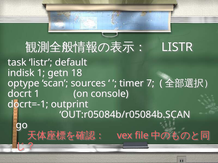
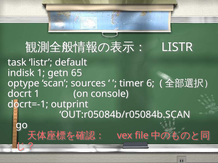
18: 18 -> 65 (77, 73)
7: 7 -> 6 (150, 84)
